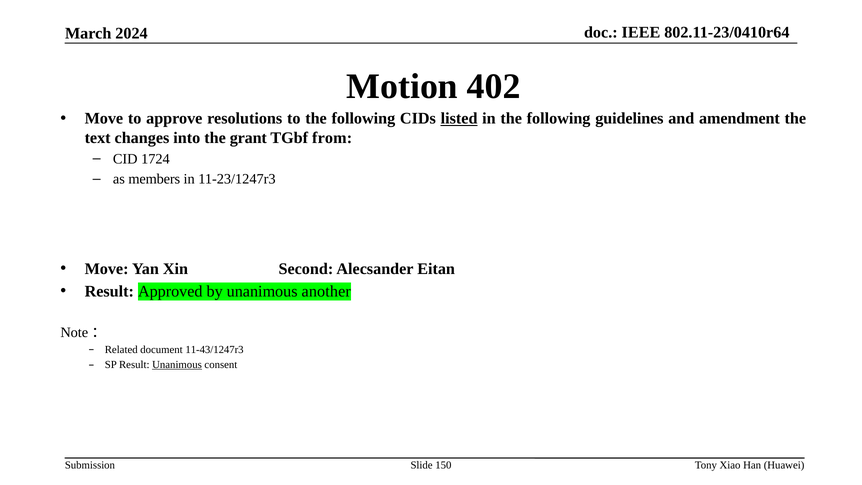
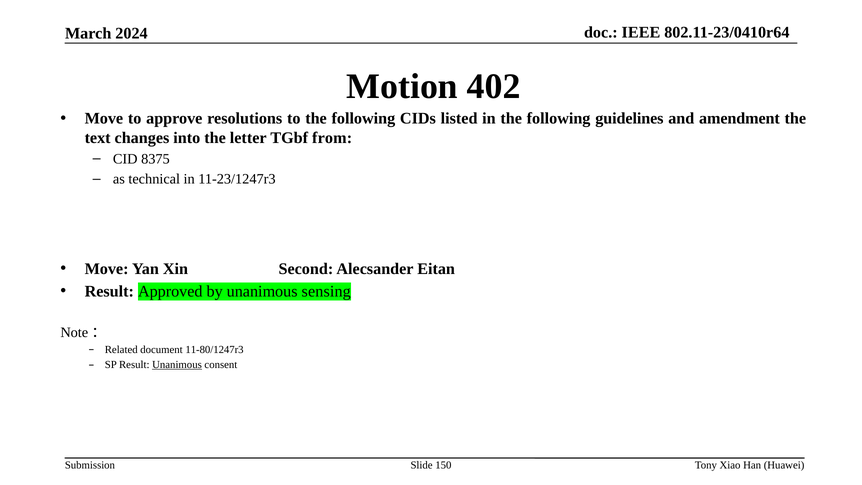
listed underline: present -> none (459, 119)
grant: grant -> letter (248, 138)
1724: 1724 -> 8375 (155, 159)
members: members -> technical (154, 179)
another: another -> sensing (326, 291)
11-43/1247r3: 11-43/1247r3 -> 11-80/1247r3 (215, 349)
